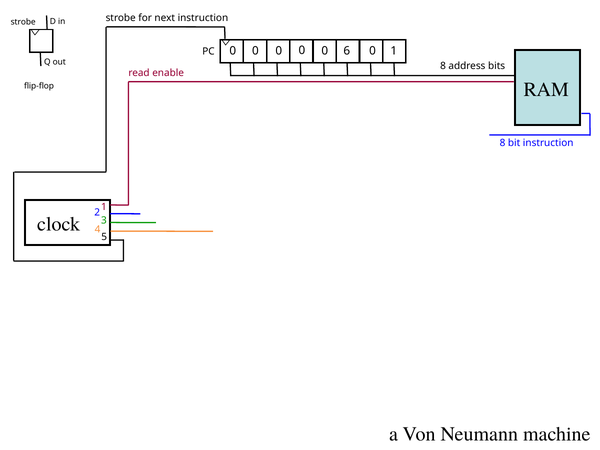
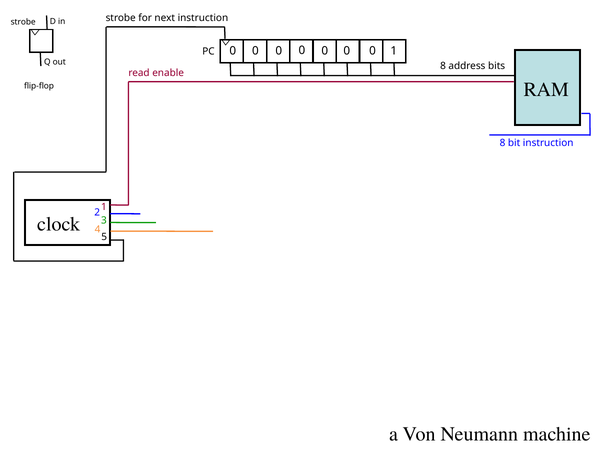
PC 6: 6 -> 0 (347, 51)
